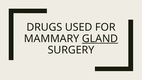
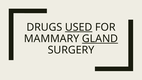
USED underline: none -> present (79, 27)
